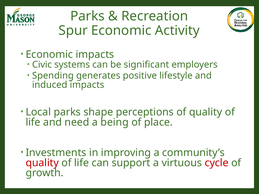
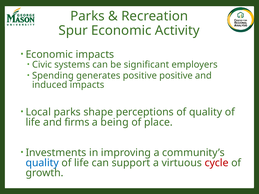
positive lifestyle: lifestyle -> positive (176, 76)
need: need -> firms (77, 122)
quality colour: red -> blue (42, 163)
